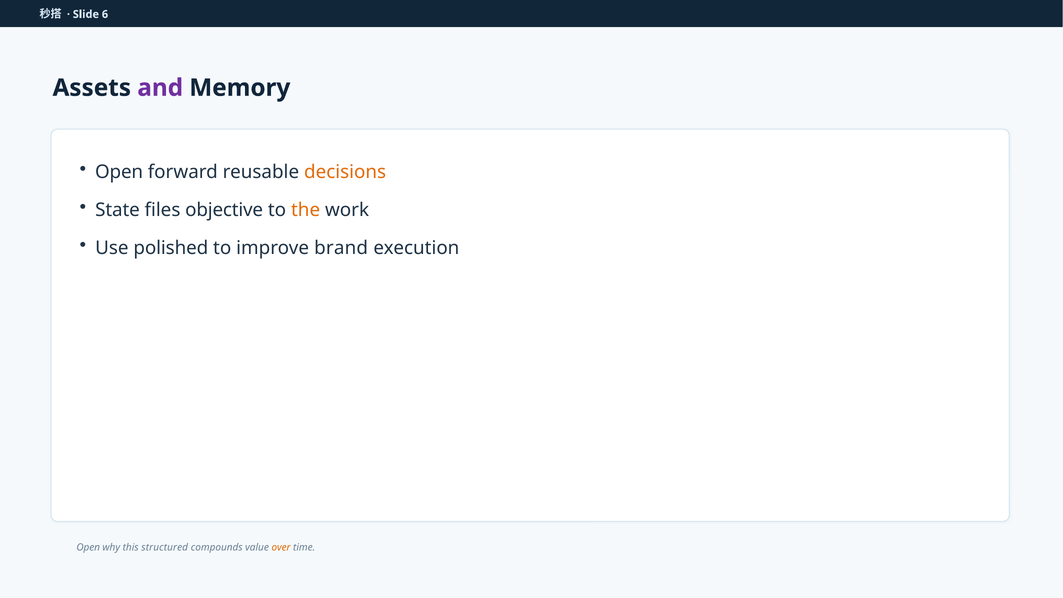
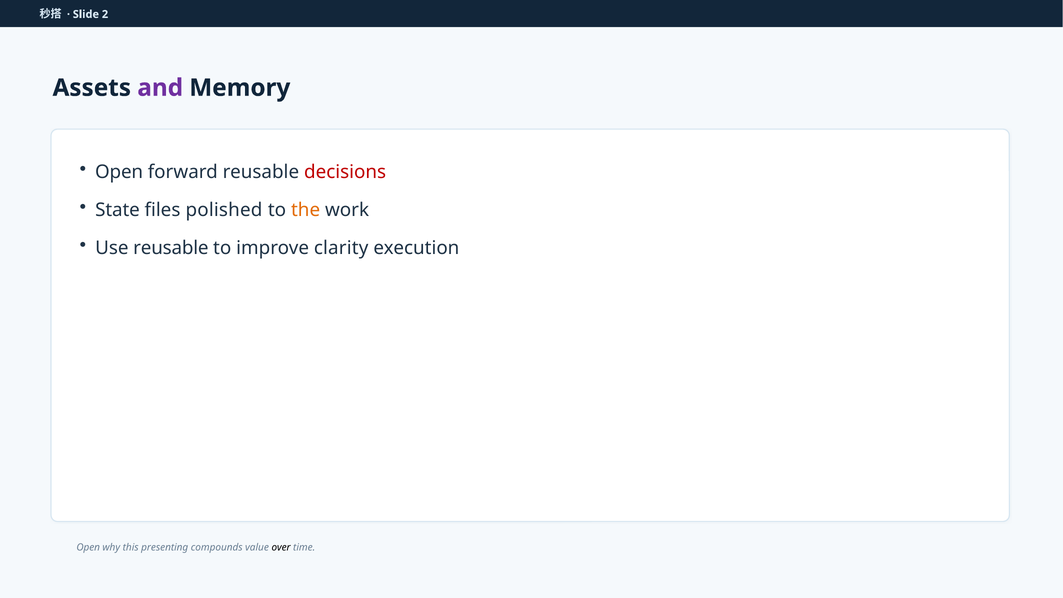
6: 6 -> 2 (105, 14)
decisions colour: orange -> red (345, 172)
objective: objective -> polished (224, 210)
Use polished: polished -> reusable (171, 248)
brand: brand -> clarity (341, 248)
structured: structured -> presenting (165, 548)
over colour: orange -> black (281, 548)
